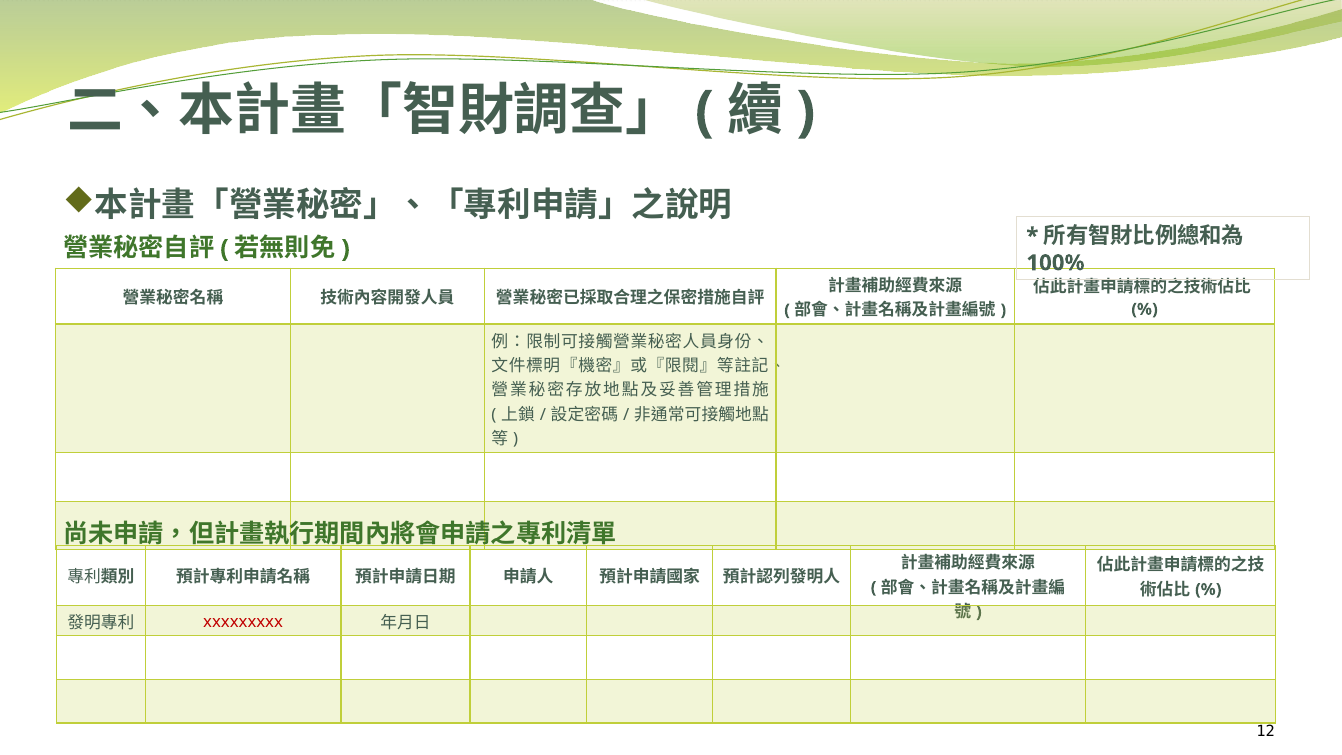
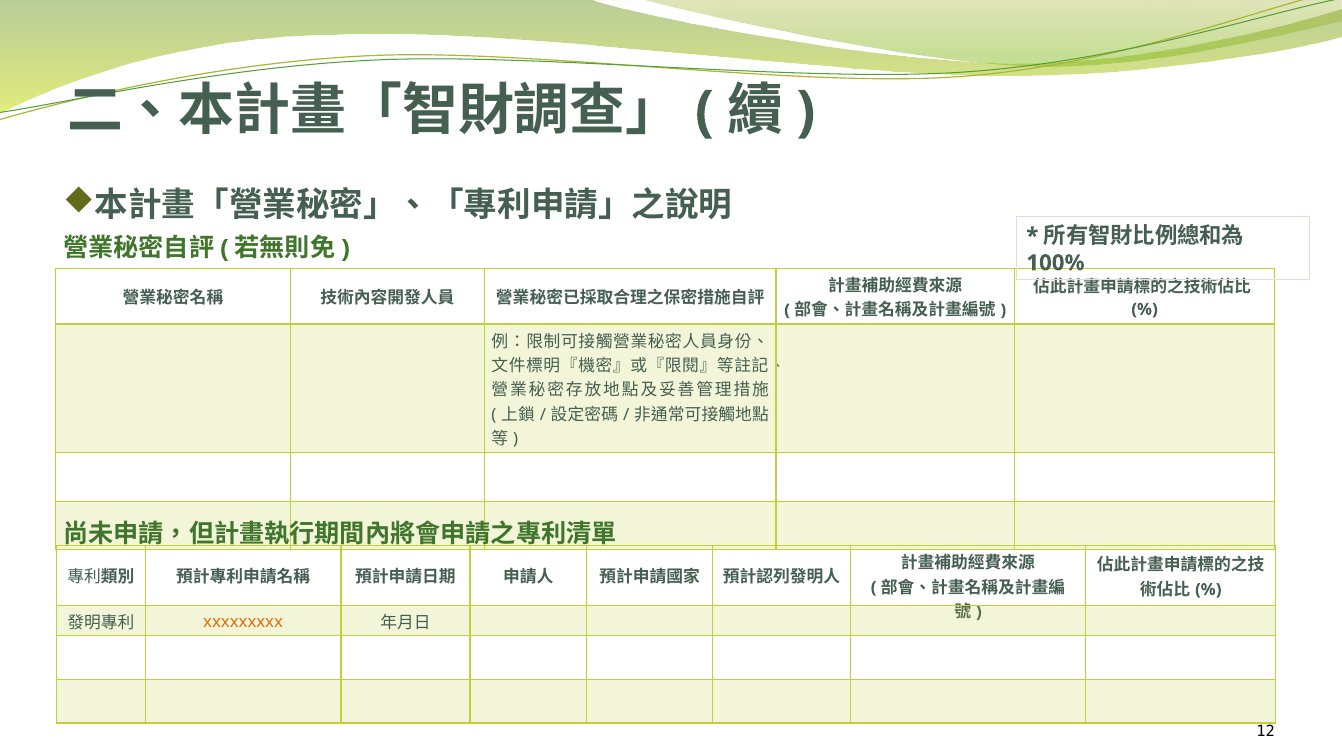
xxxxxxxxx colour: red -> orange (243, 621)
